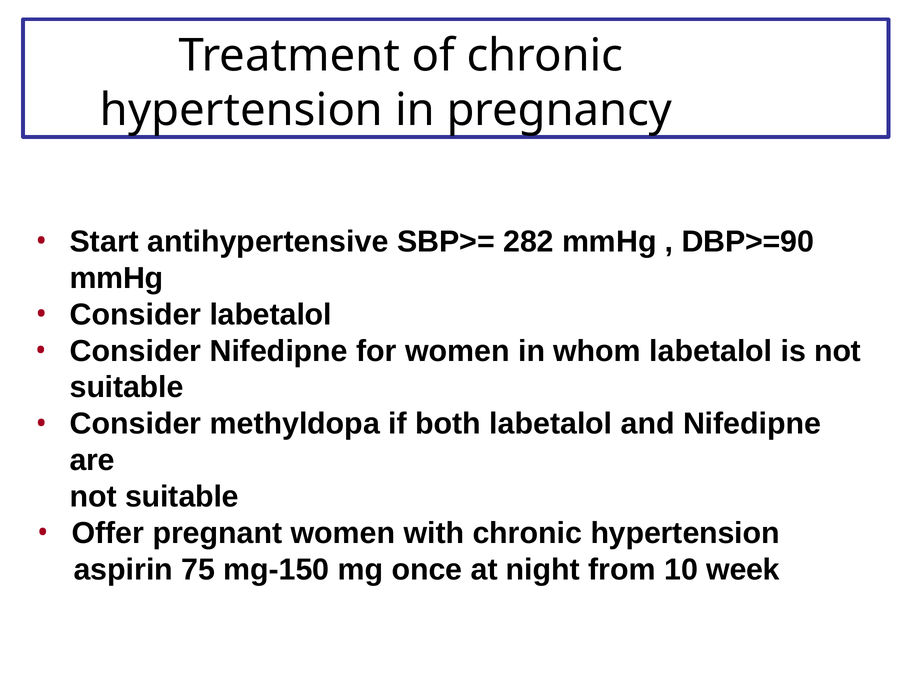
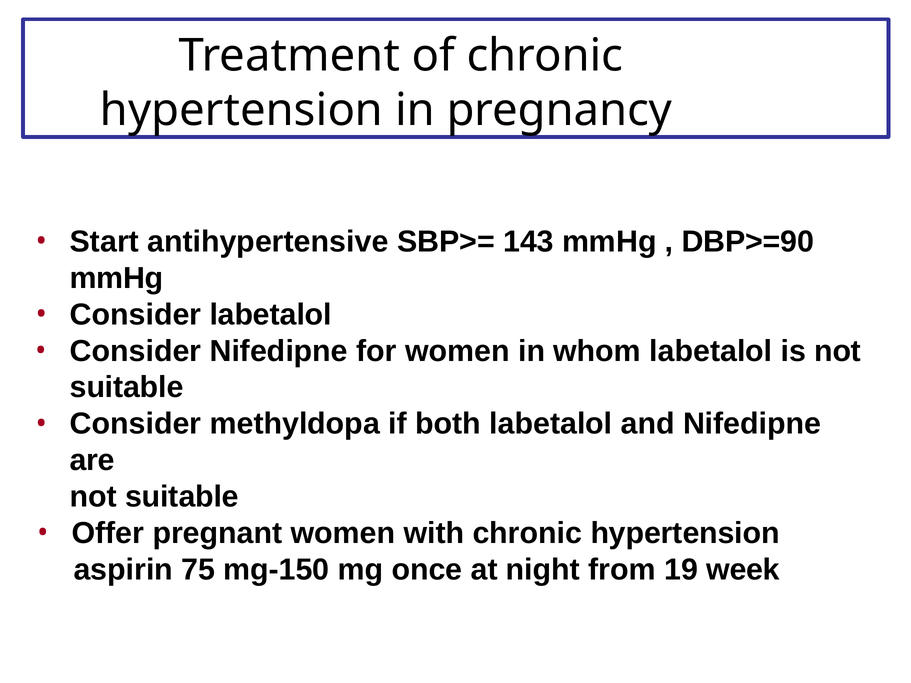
282: 282 -> 143 (528, 242)
10: 10 -> 19 (681, 570)
